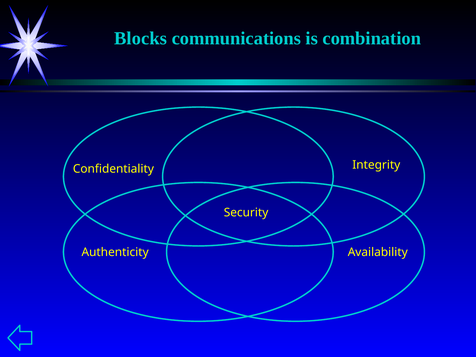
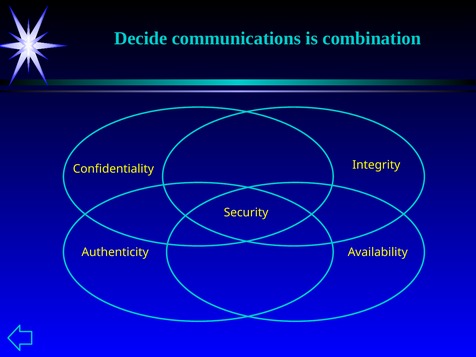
Blocks: Blocks -> Decide (141, 39)
